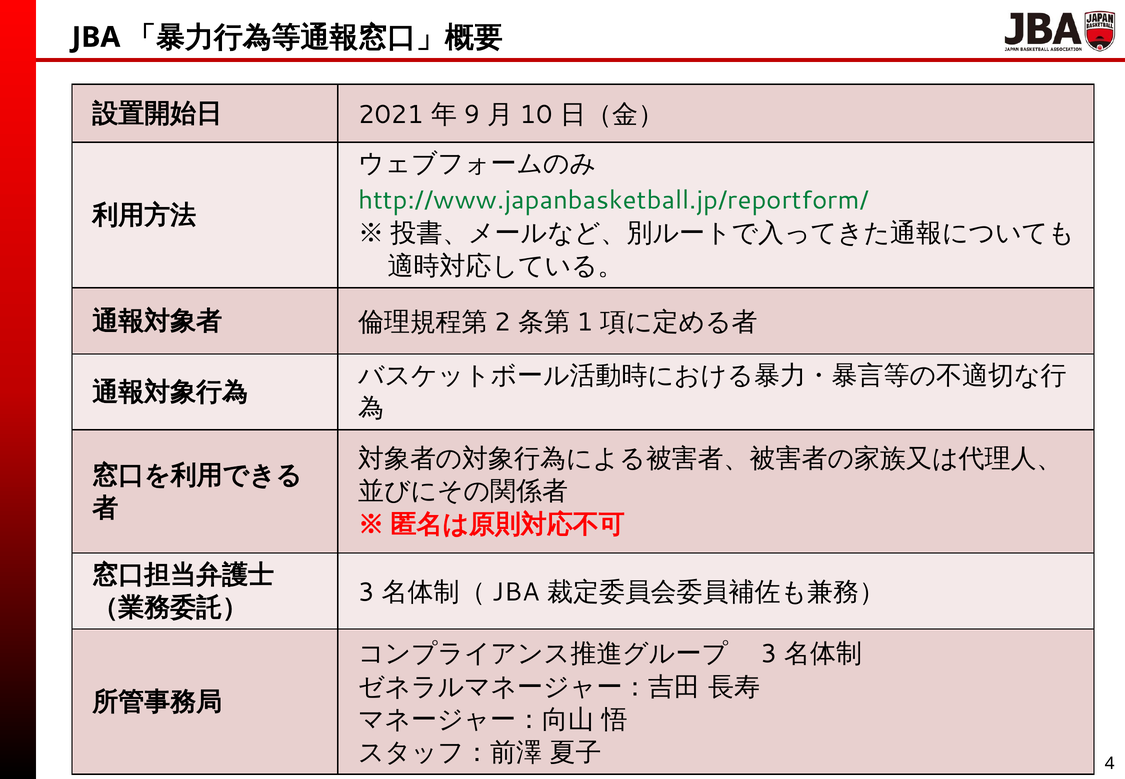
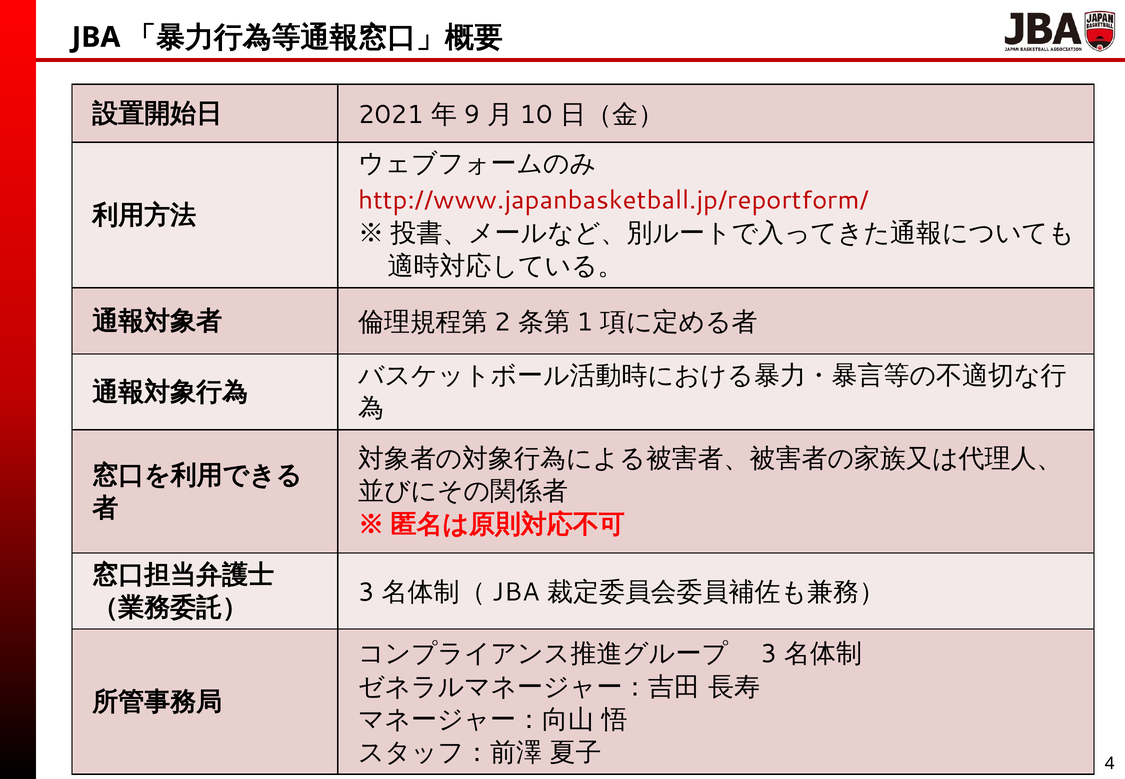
http://www.japanbasketball.jp/reportform/ colour: green -> red (613, 200)
